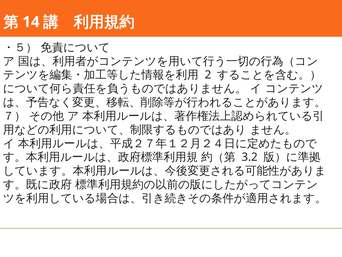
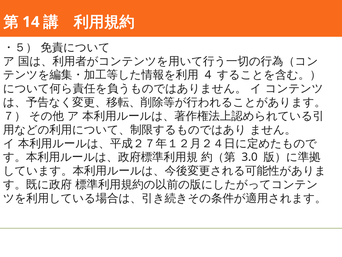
2: 2 -> 4 (208, 75)
3.2: 3.2 -> 3.0 (250, 157)
